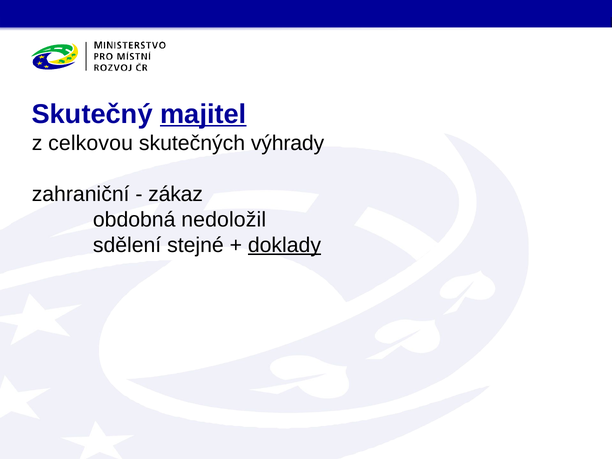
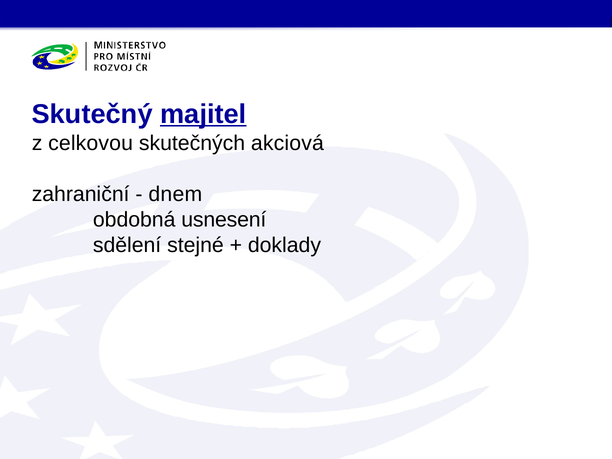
výhrady: výhrady -> akciová (287, 143)
zákaz: zákaz -> dnem (175, 194)
nedoložil: nedoložil -> usnesení (224, 220)
doklady underline: present -> none (284, 245)
